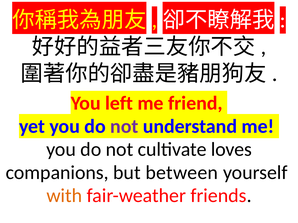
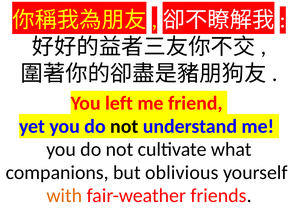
not colour: purple -> black (124, 127)
loves: loves -> what (231, 150)
between: between -> oblivious (182, 173)
